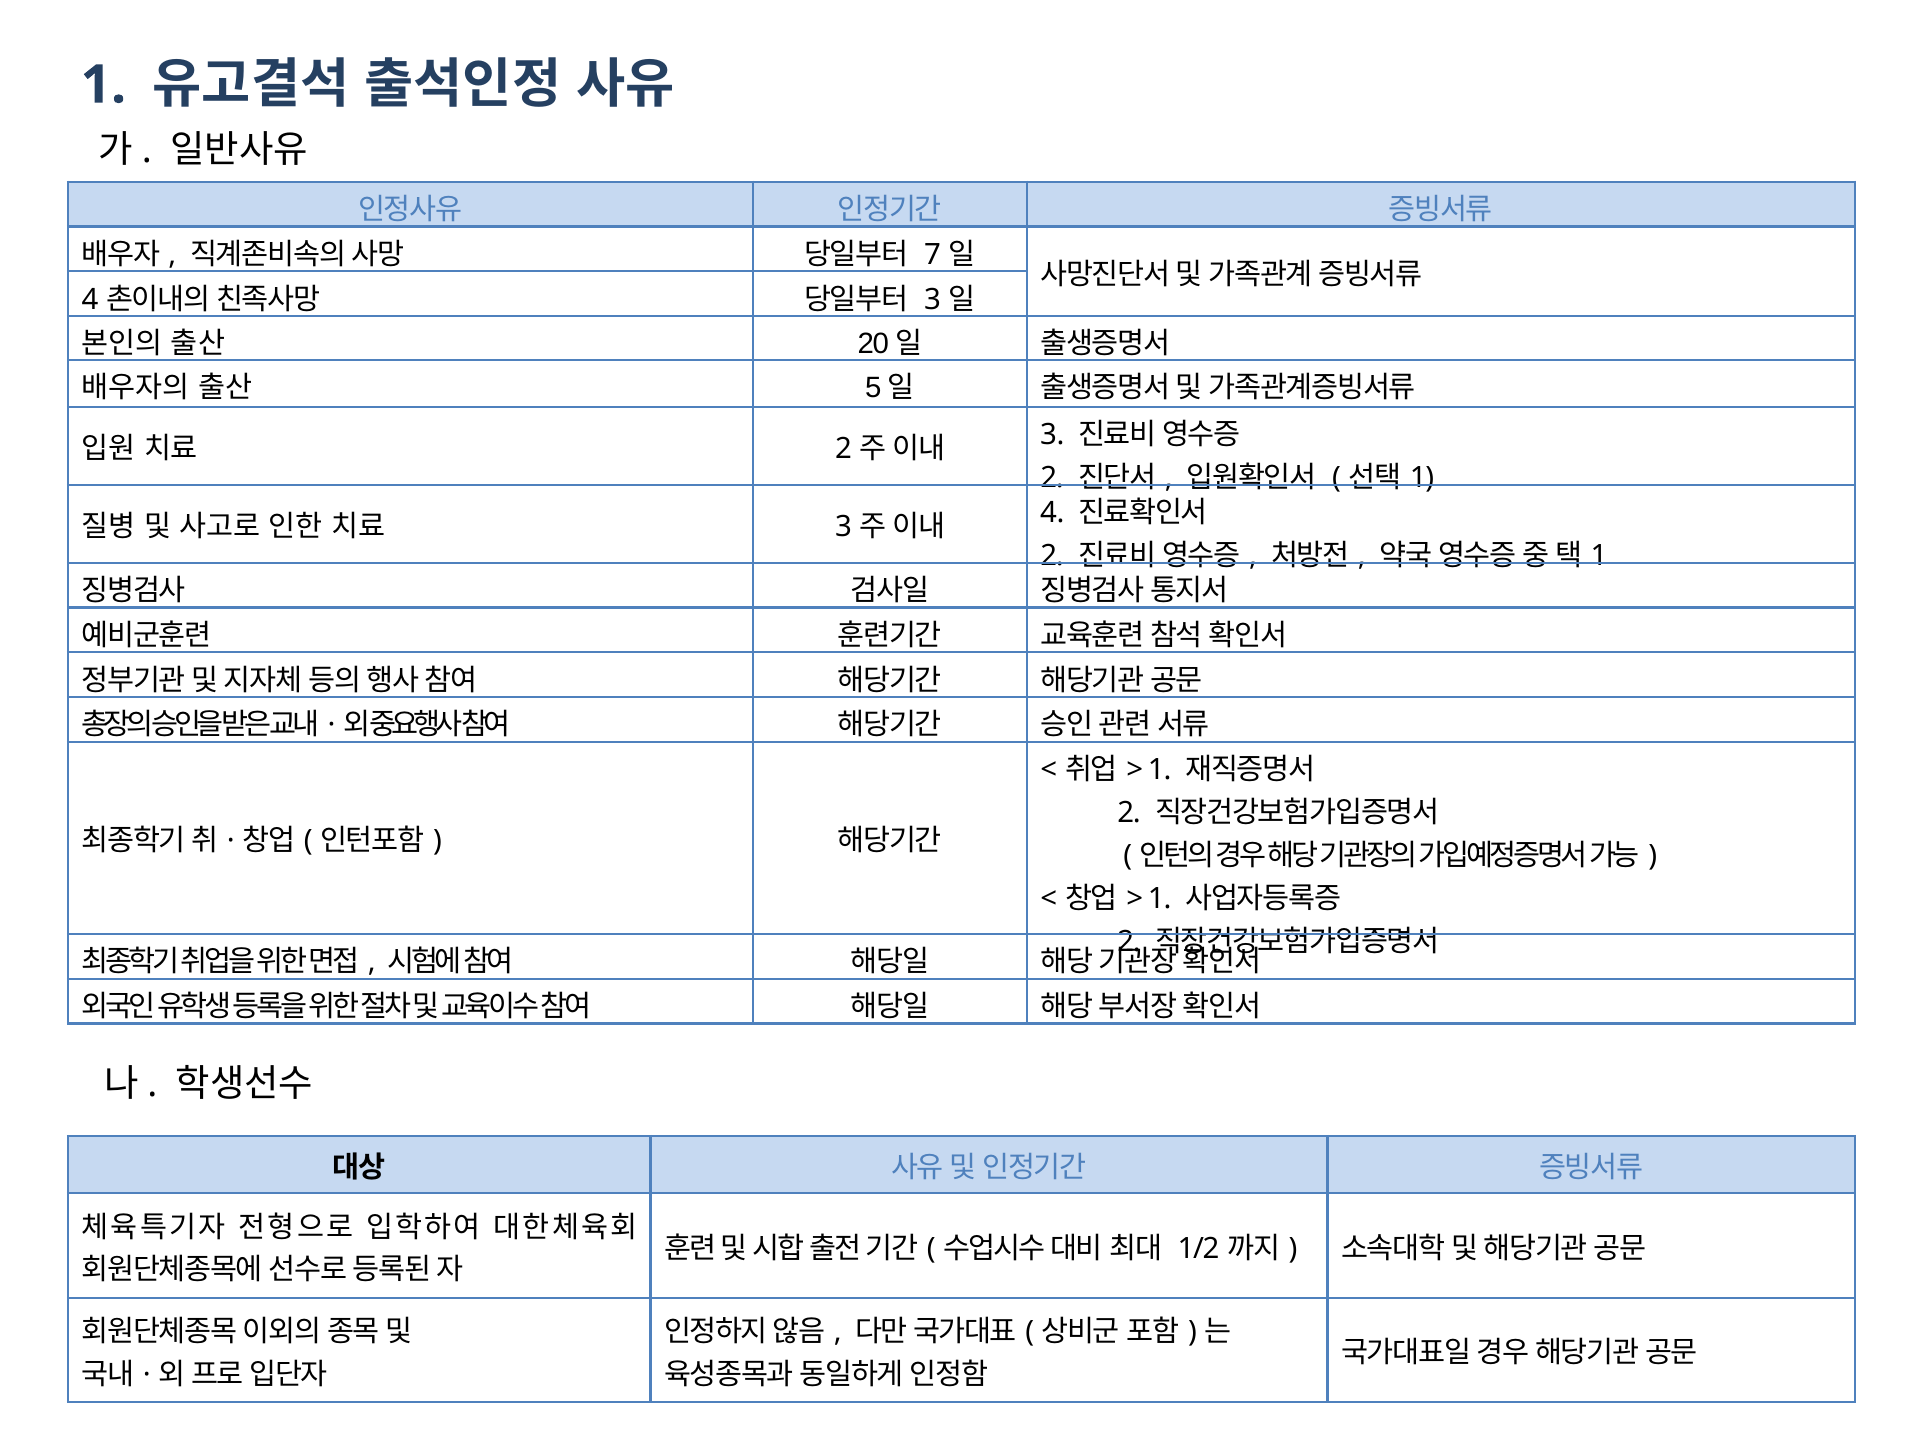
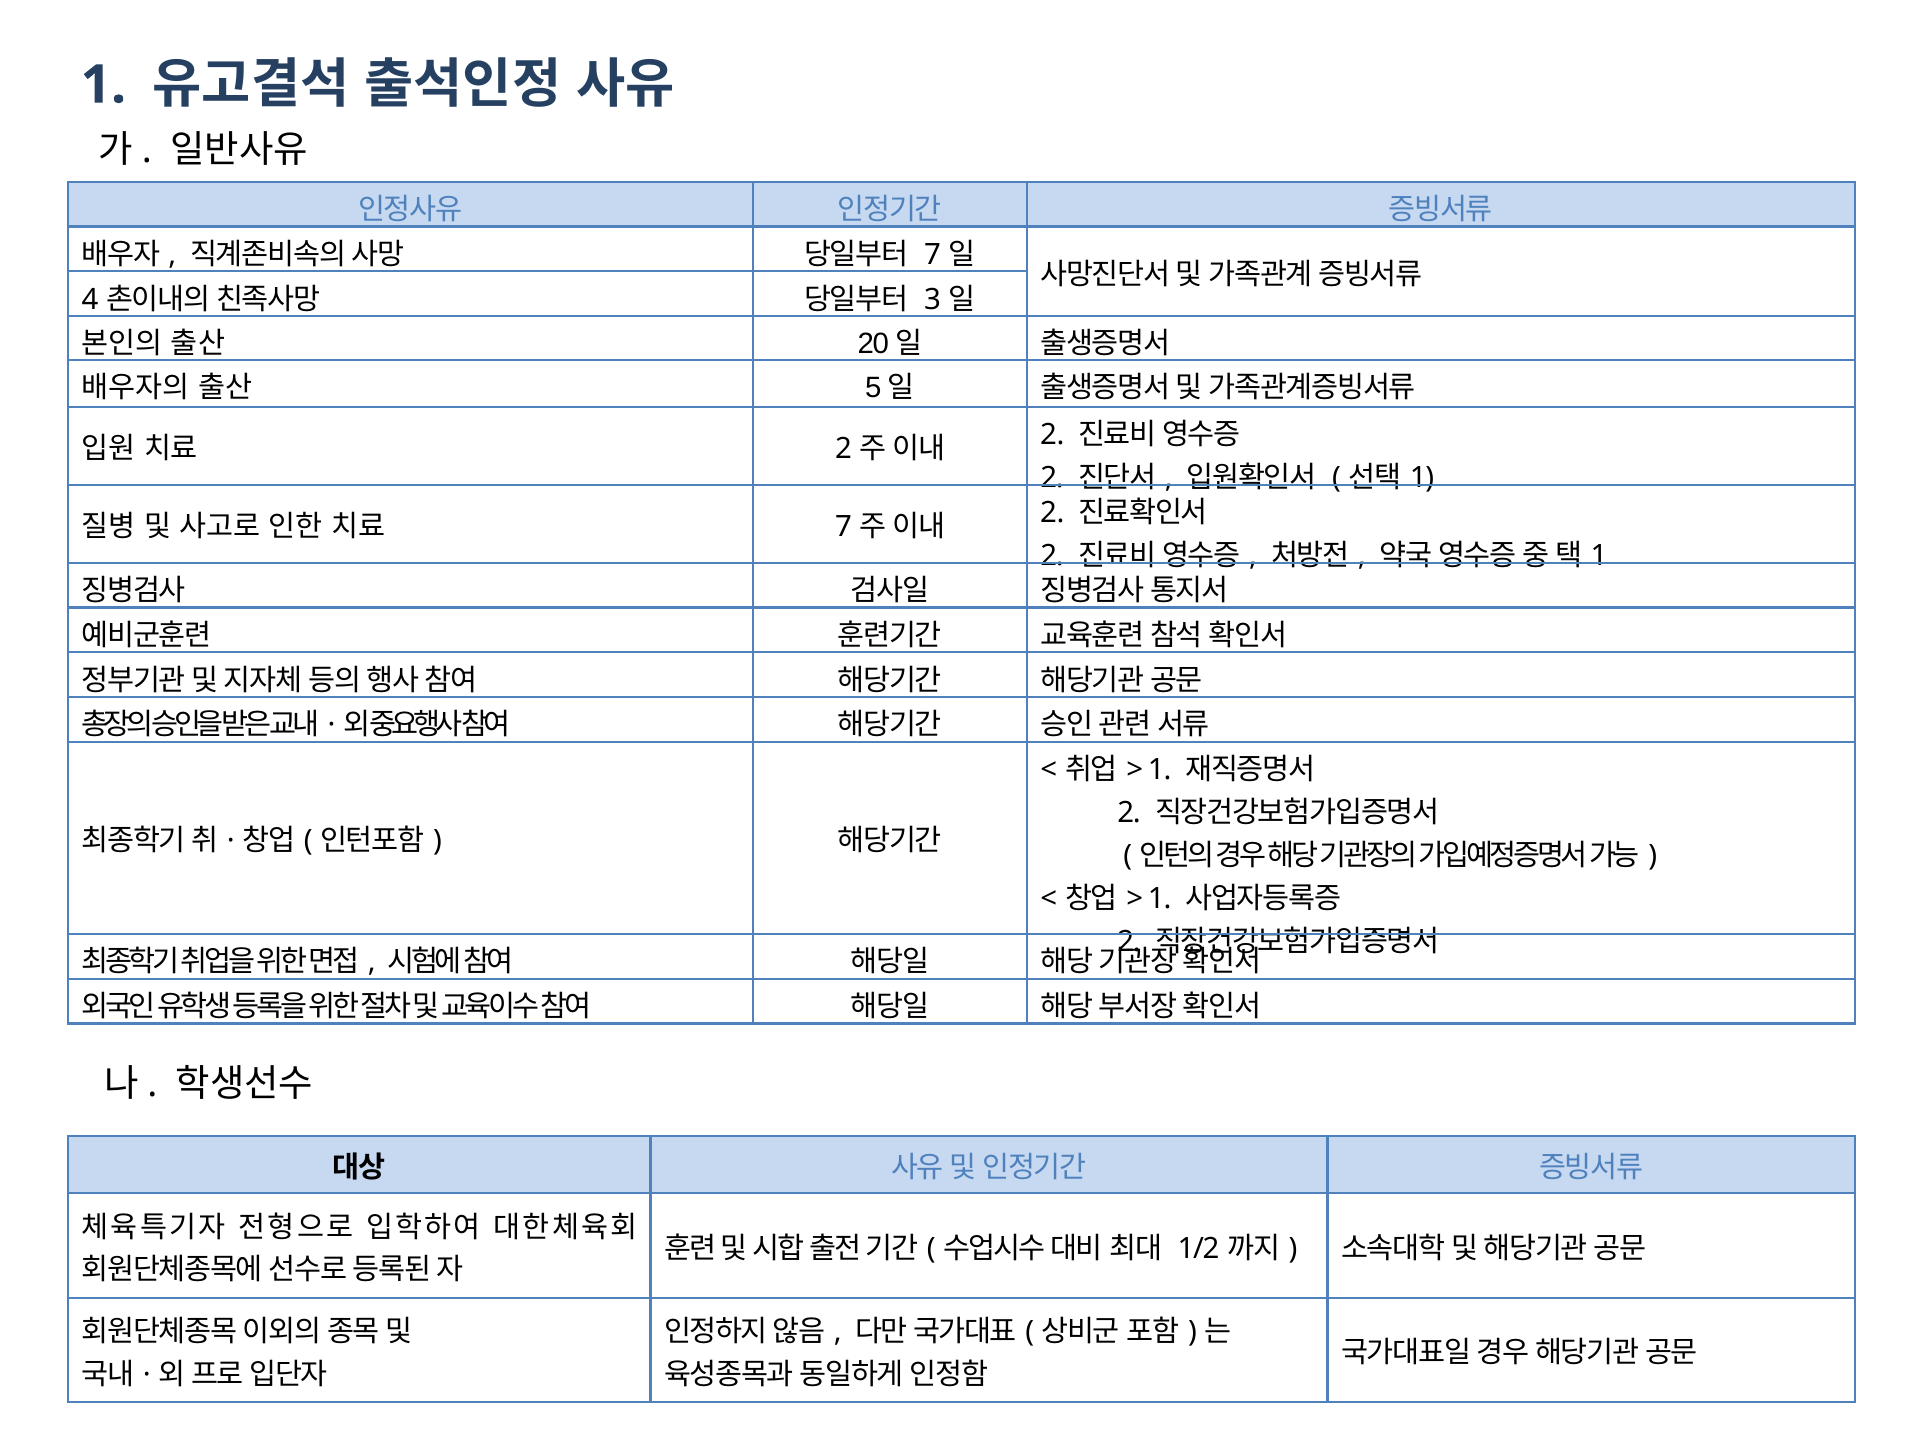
3: 3 -> 2 (1052, 435)
3: 3 -> 7 (843, 527)
4: 4 -> 2 (1052, 513)
